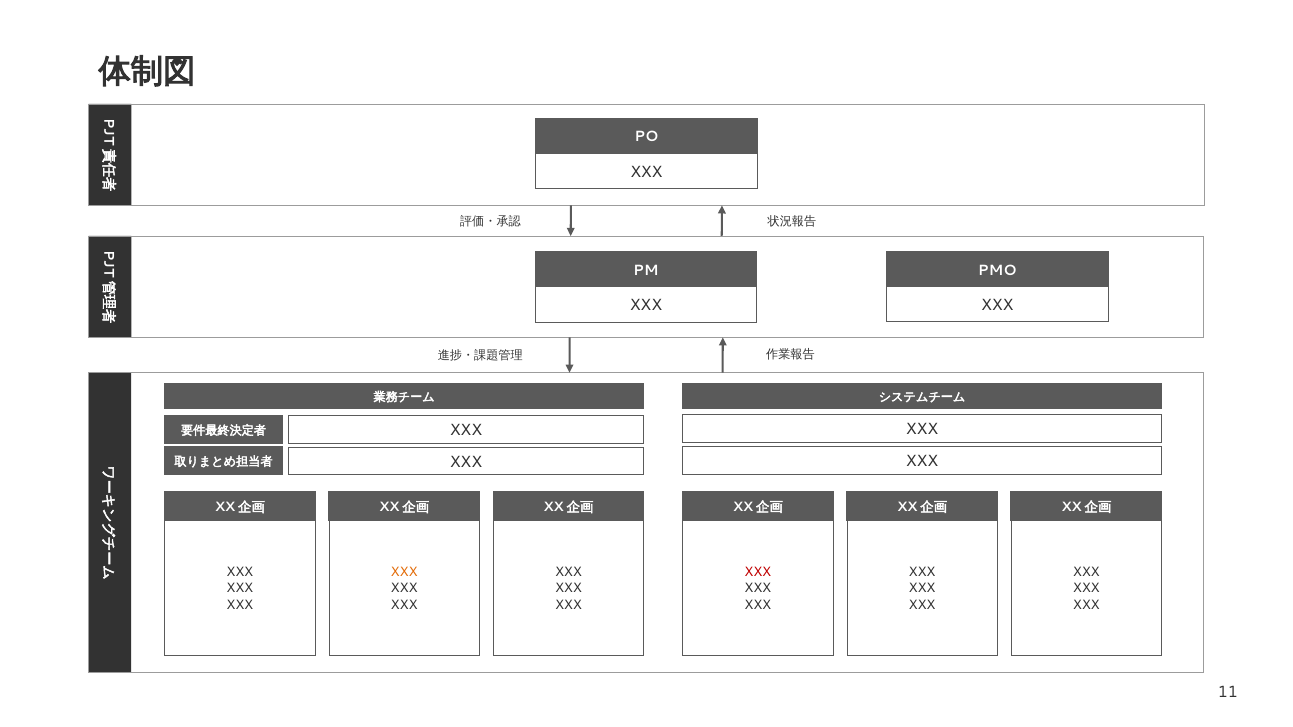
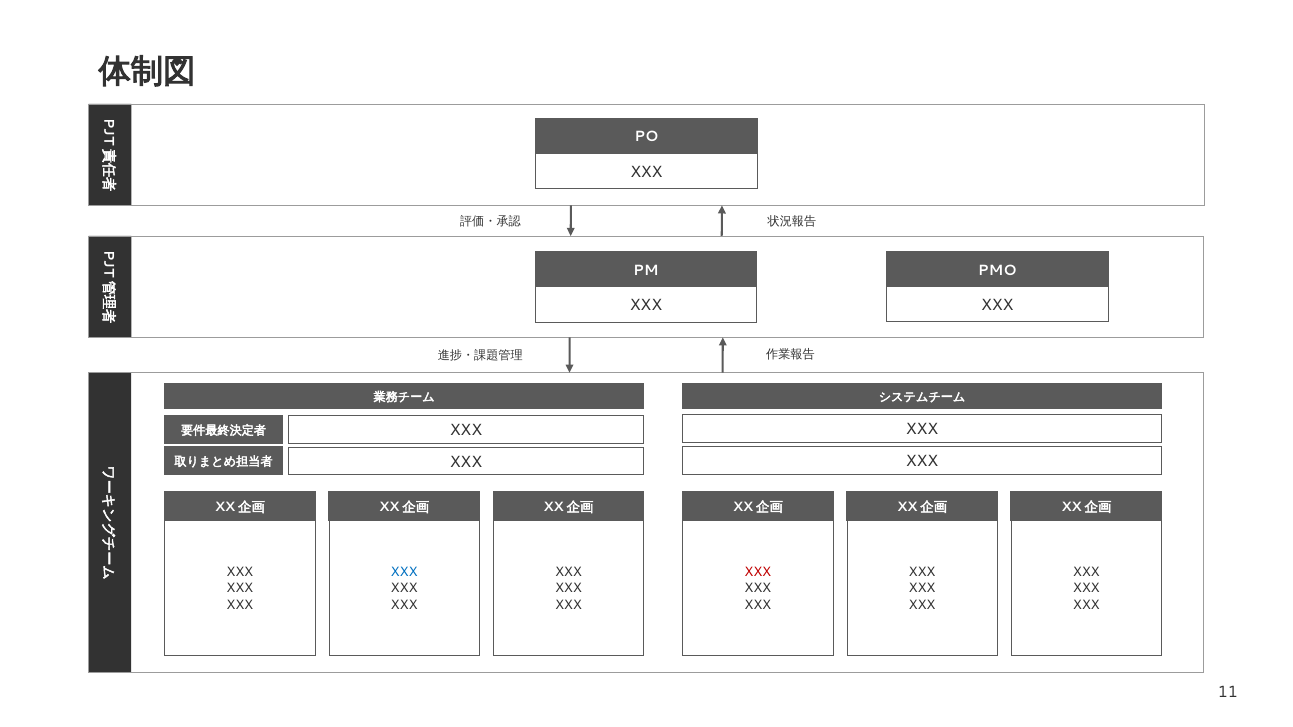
XXX colour: orange -> blue (404, 573)
